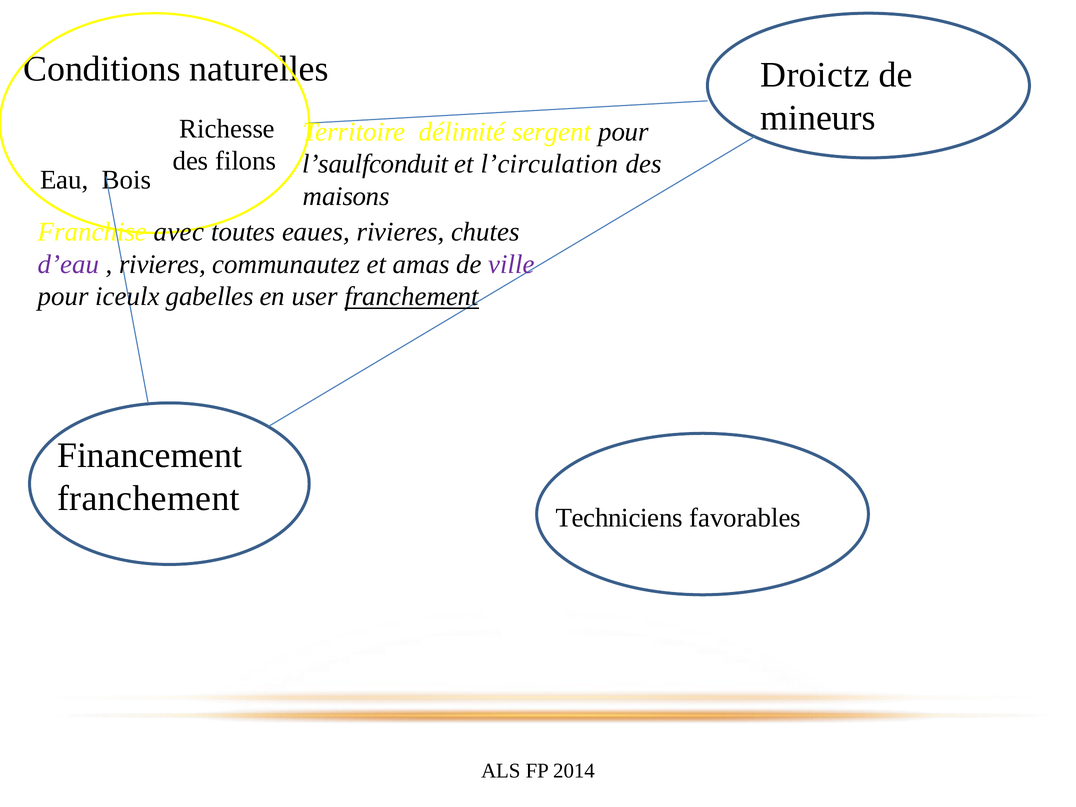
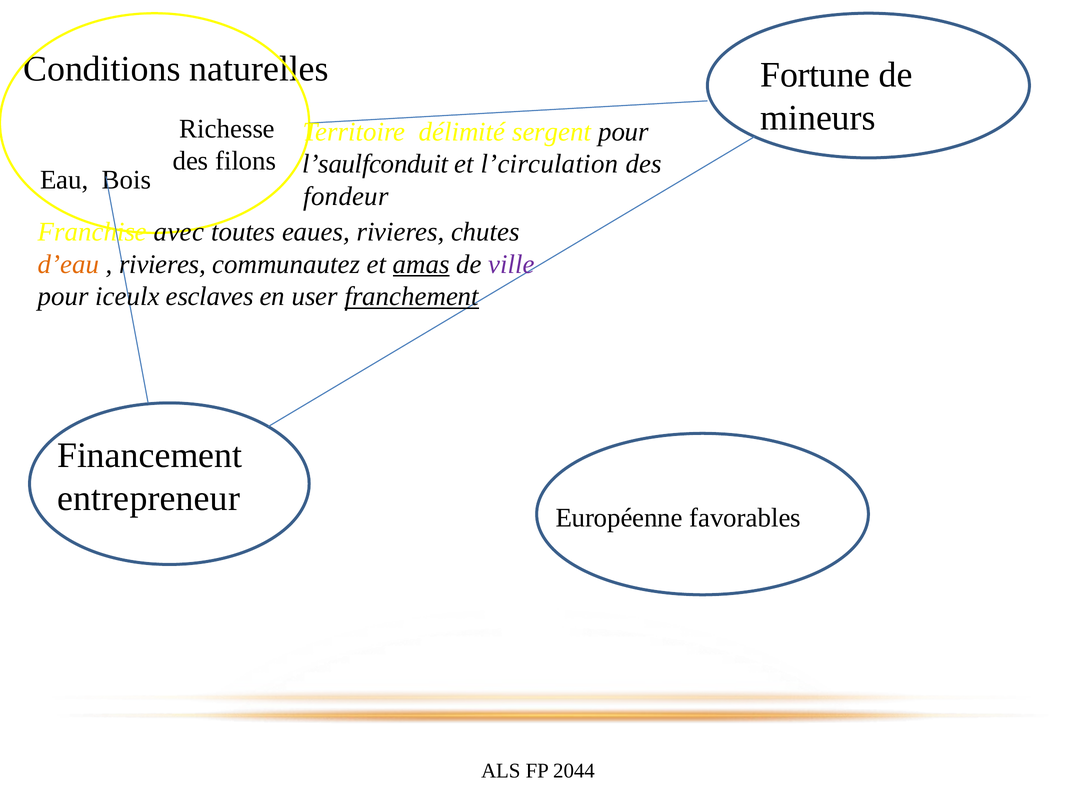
Droictz: Droictz -> Fortune (815, 75)
maisons: maisons -> fondeur (346, 196)
d’eau colour: purple -> orange (69, 264)
amas underline: none -> present (421, 264)
gabelles: gabelles -> esclaves (210, 297)
franchement: franchement -> entrepreneur (149, 498)
Techniciens: Techniciens -> Européenne (619, 518)
2014: 2014 -> 2044 (574, 771)
